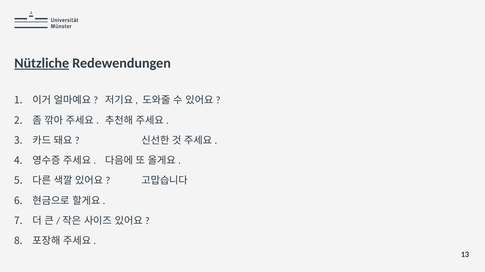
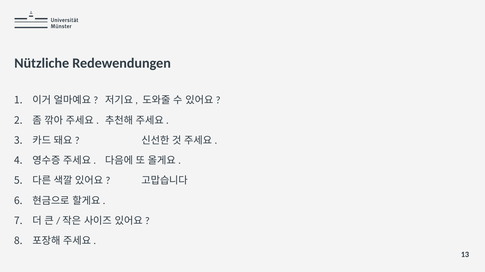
Nützliche underline: present -> none (42, 63)
